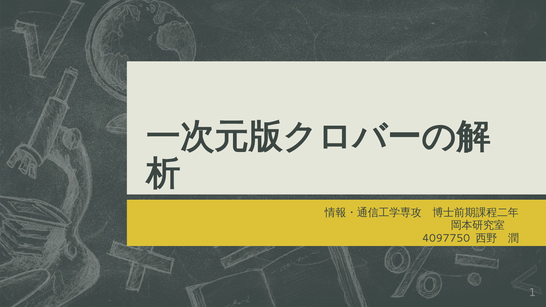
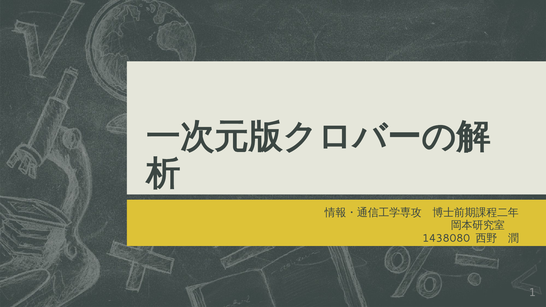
4097750: 4097750 -> 1438080 (446, 238)
